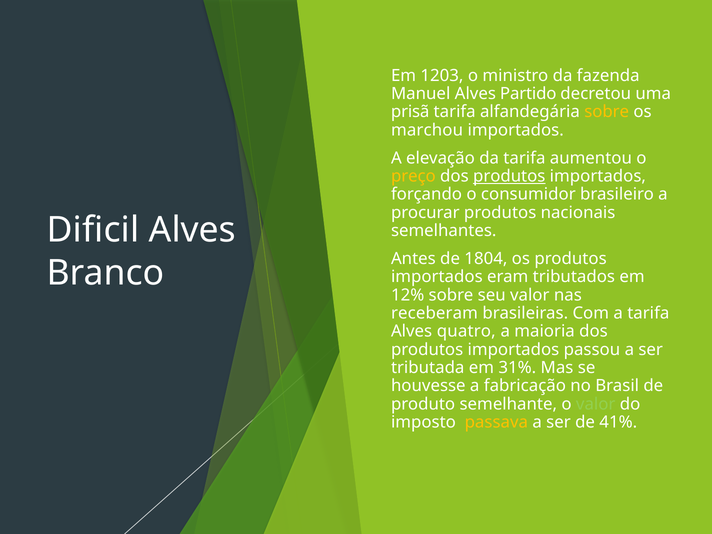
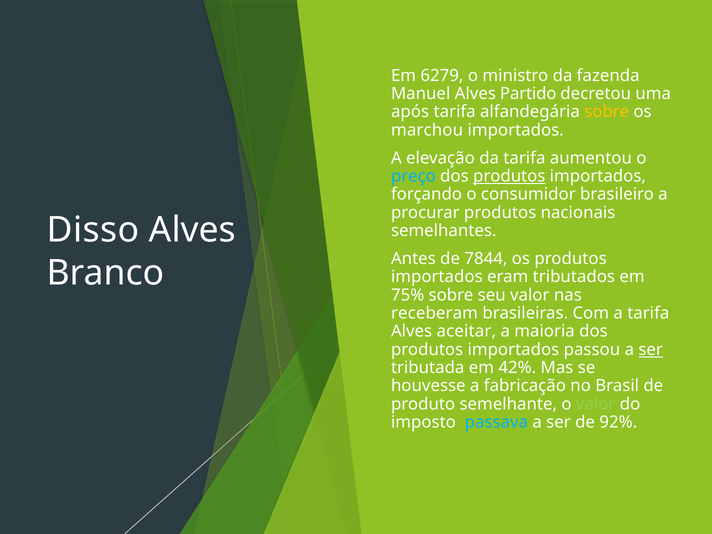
1203: 1203 -> 6279 (442, 75)
prisã: prisã -> após (410, 112)
preço colour: yellow -> light blue (413, 176)
Dificil: Dificil -> Disso (93, 230)
1804: 1804 -> 7844 (486, 259)
12%: 12% -> 75% (408, 295)
quatro: quatro -> aceitar (466, 331)
ser underline: none -> present (651, 350)
31%: 31% -> 42% (517, 368)
passava colour: yellow -> light blue (496, 422)
41%: 41% -> 92% (618, 422)
